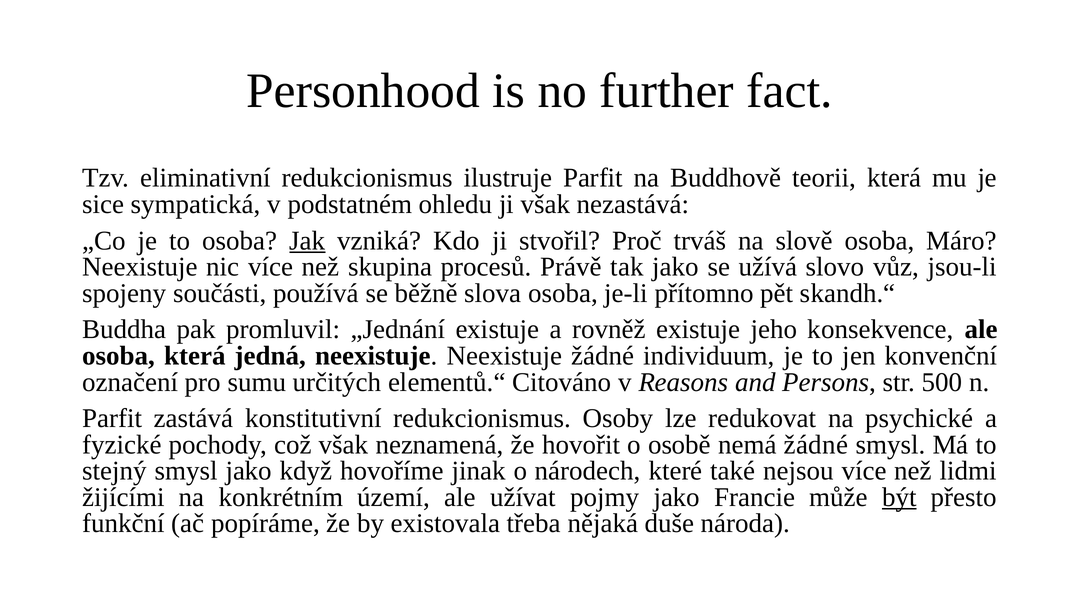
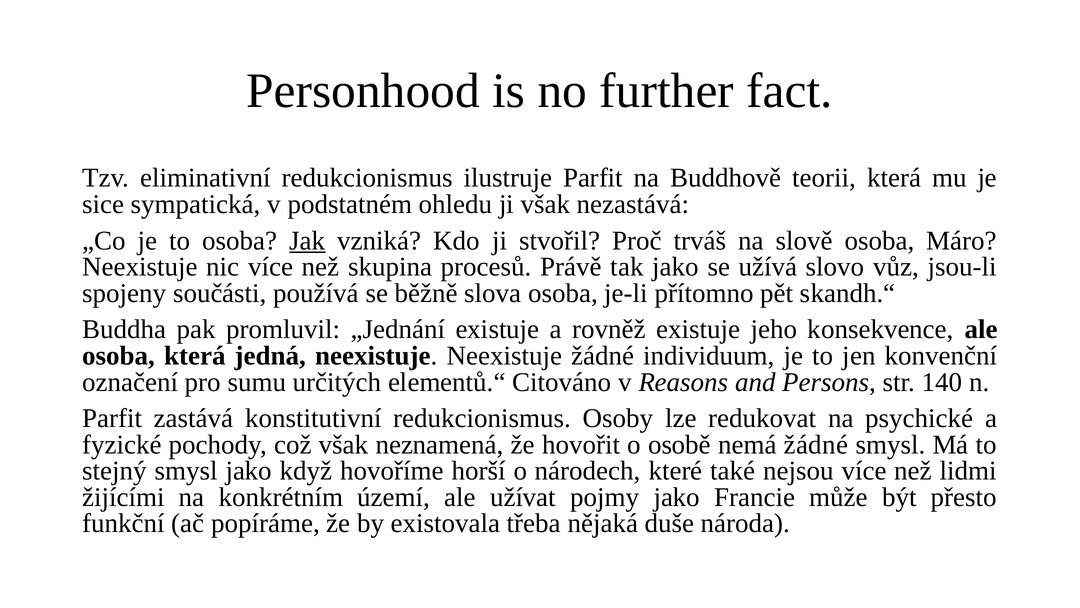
500: 500 -> 140 (942, 382)
jinak: jinak -> horší (479, 471)
být underline: present -> none (899, 497)
